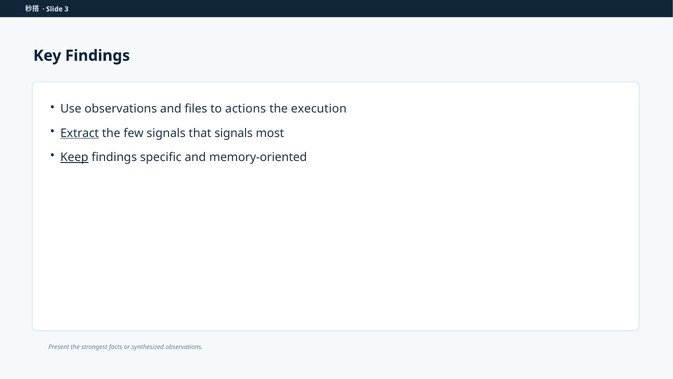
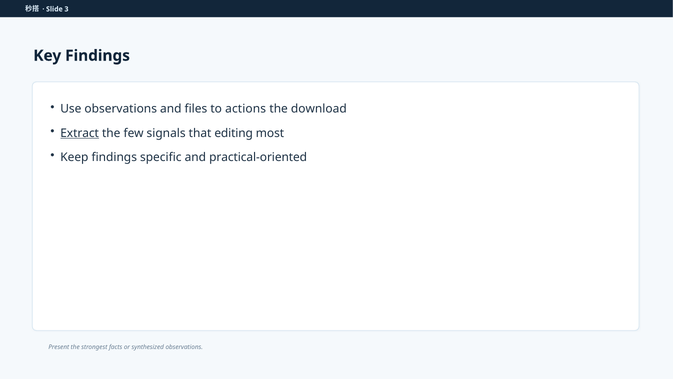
execution: execution -> download (319, 109)
that signals: signals -> editing (234, 133)
Keep underline: present -> none (74, 157)
memory-oriented: memory-oriented -> practical-oriented (258, 157)
